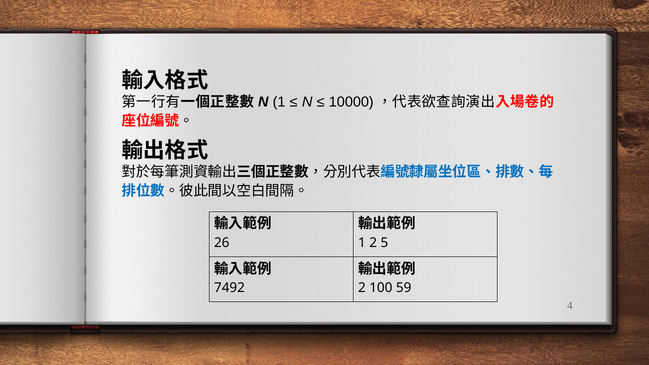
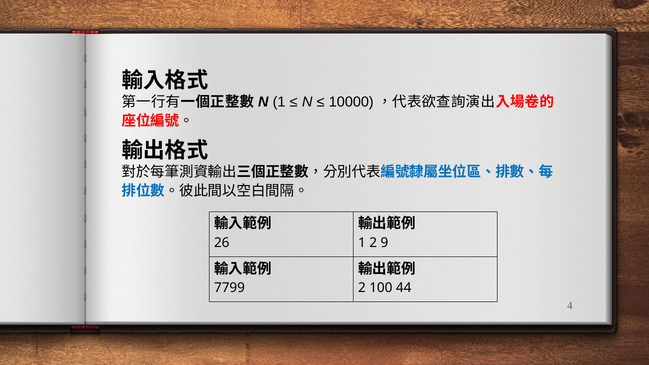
5: 5 -> 9 (384, 243)
7492: 7492 -> 7799 (229, 288)
59: 59 -> 44 (404, 288)
